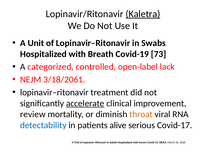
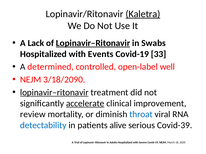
Unit: Unit -> Lack (36, 43)
Lopinavir–Ritonavir underline: none -> present (93, 43)
Breath: Breath -> Events (101, 54)
73: 73 -> 33 (159, 54)
categorized: categorized -> determined (51, 67)
lack: lack -> well (167, 67)
3/18/2061: 3/18/2061 -> 3/18/2090 (64, 80)
lopinavir–ritonavir underline: none -> present (54, 93)
throat colour: orange -> blue (141, 115)
Covid-17: Covid-17 -> Covid-39 (175, 126)
